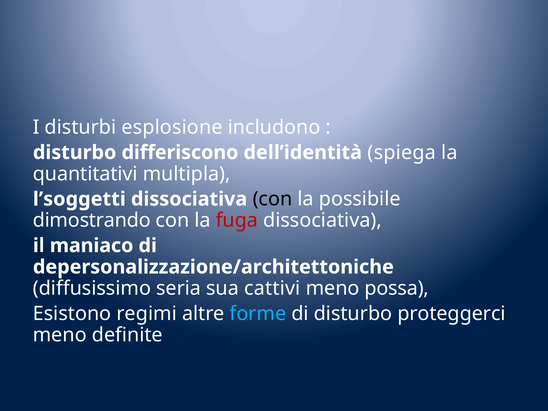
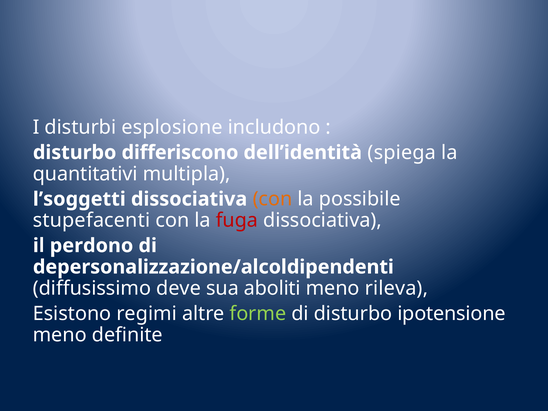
con colour: black -> orange (273, 199)
dimostrando: dimostrando -> stupefacenti (92, 220)
maniaco: maniaco -> perdono (92, 246)
depersonalizzazione/architettoniche: depersonalizzazione/architettoniche -> depersonalizzazione/alcoldipendenti (213, 267)
seria: seria -> deve (179, 288)
cattivi: cattivi -> aboliti (272, 288)
possa: possa -> rileva (396, 288)
forme colour: light blue -> light green (258, 314)
proteggerci: proteggerci -> ipotensione (452, 314)
